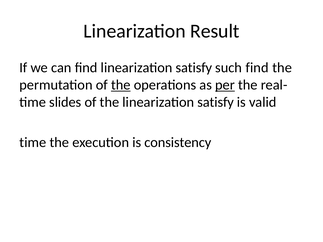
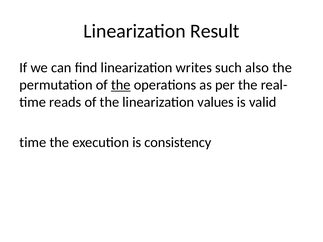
find linearization satisfy: satisfy -> writes (194, 68)
such find: find -> also (257, 68)
per underline: present -> none (225, 85)
slides: slides -> reads (65, 102)
the linearization satisfy: satisfy -> values (216, 102)
